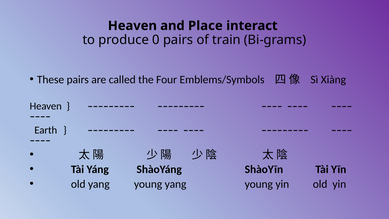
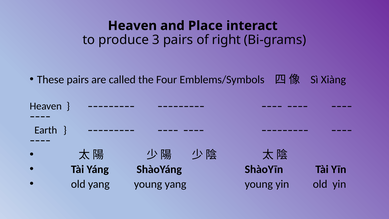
0: 0 -> 3 (156, 40)
train: train -> right (226, 40)
